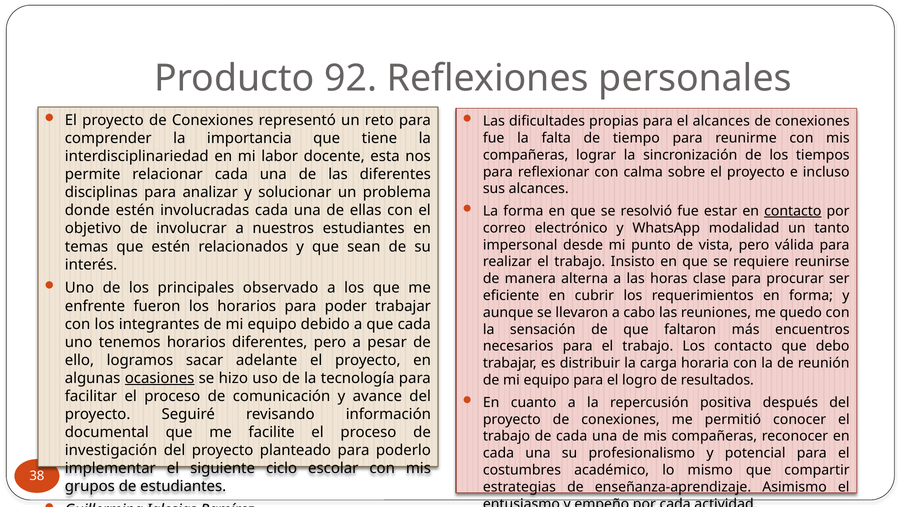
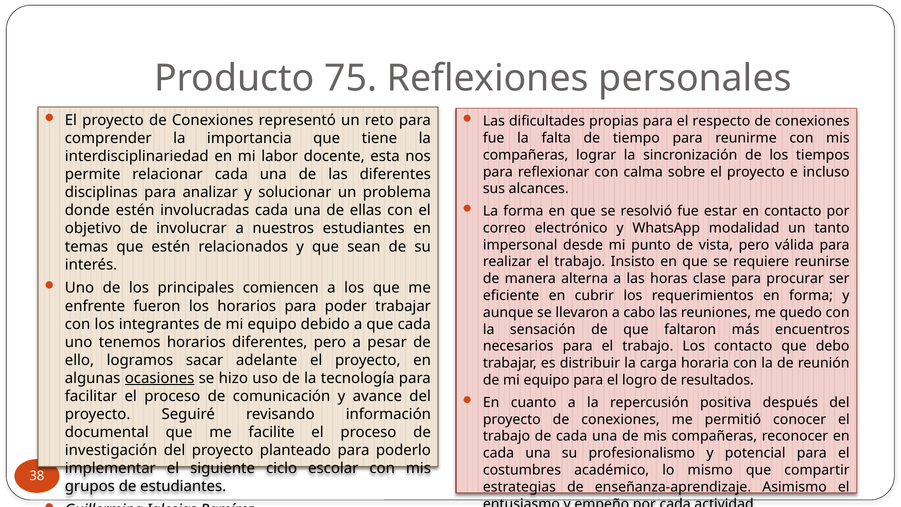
92: 92 -> 75 (351, 78)
el alcances: alcances -> respecto (721, 121)
contacto underline: present -> none (793, 211)
observado: observado -> comiencen (281, 288)
